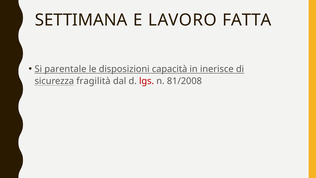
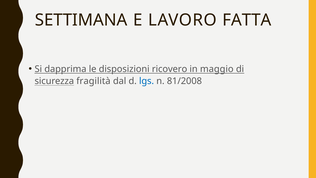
parentale: parentale -> dapprima (65, 69)
capacità: capacità -> ricovero (170, 69)
inerisce: inerisce -> maggio (217, 69)
lgs colour: red -> blue (147, 81)
